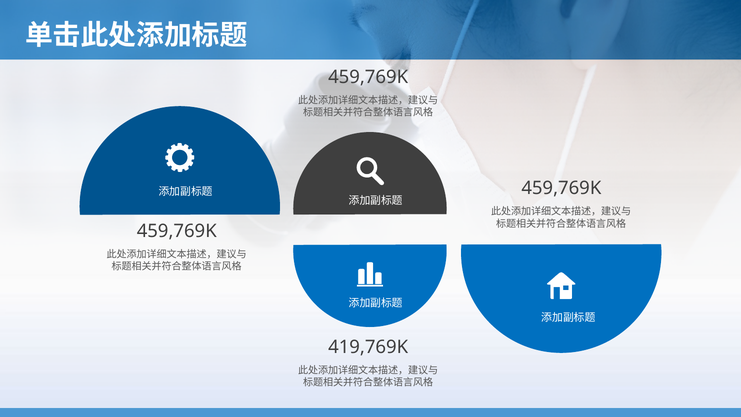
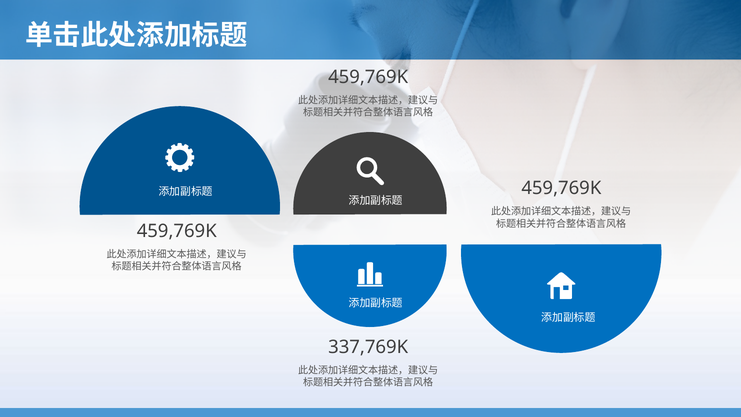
419,769K: 419,769K -> 337,769K (368, 347)
